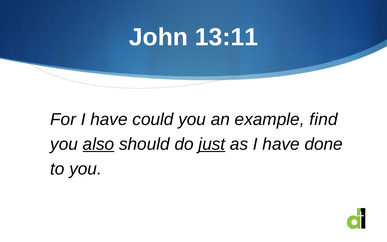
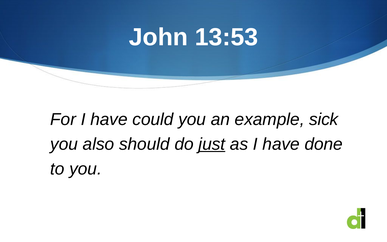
13:11: 13:11 -> 13:53 (226, 37)
find: find -> sick (324, 119)
also underline: present -> none (98, 144)
